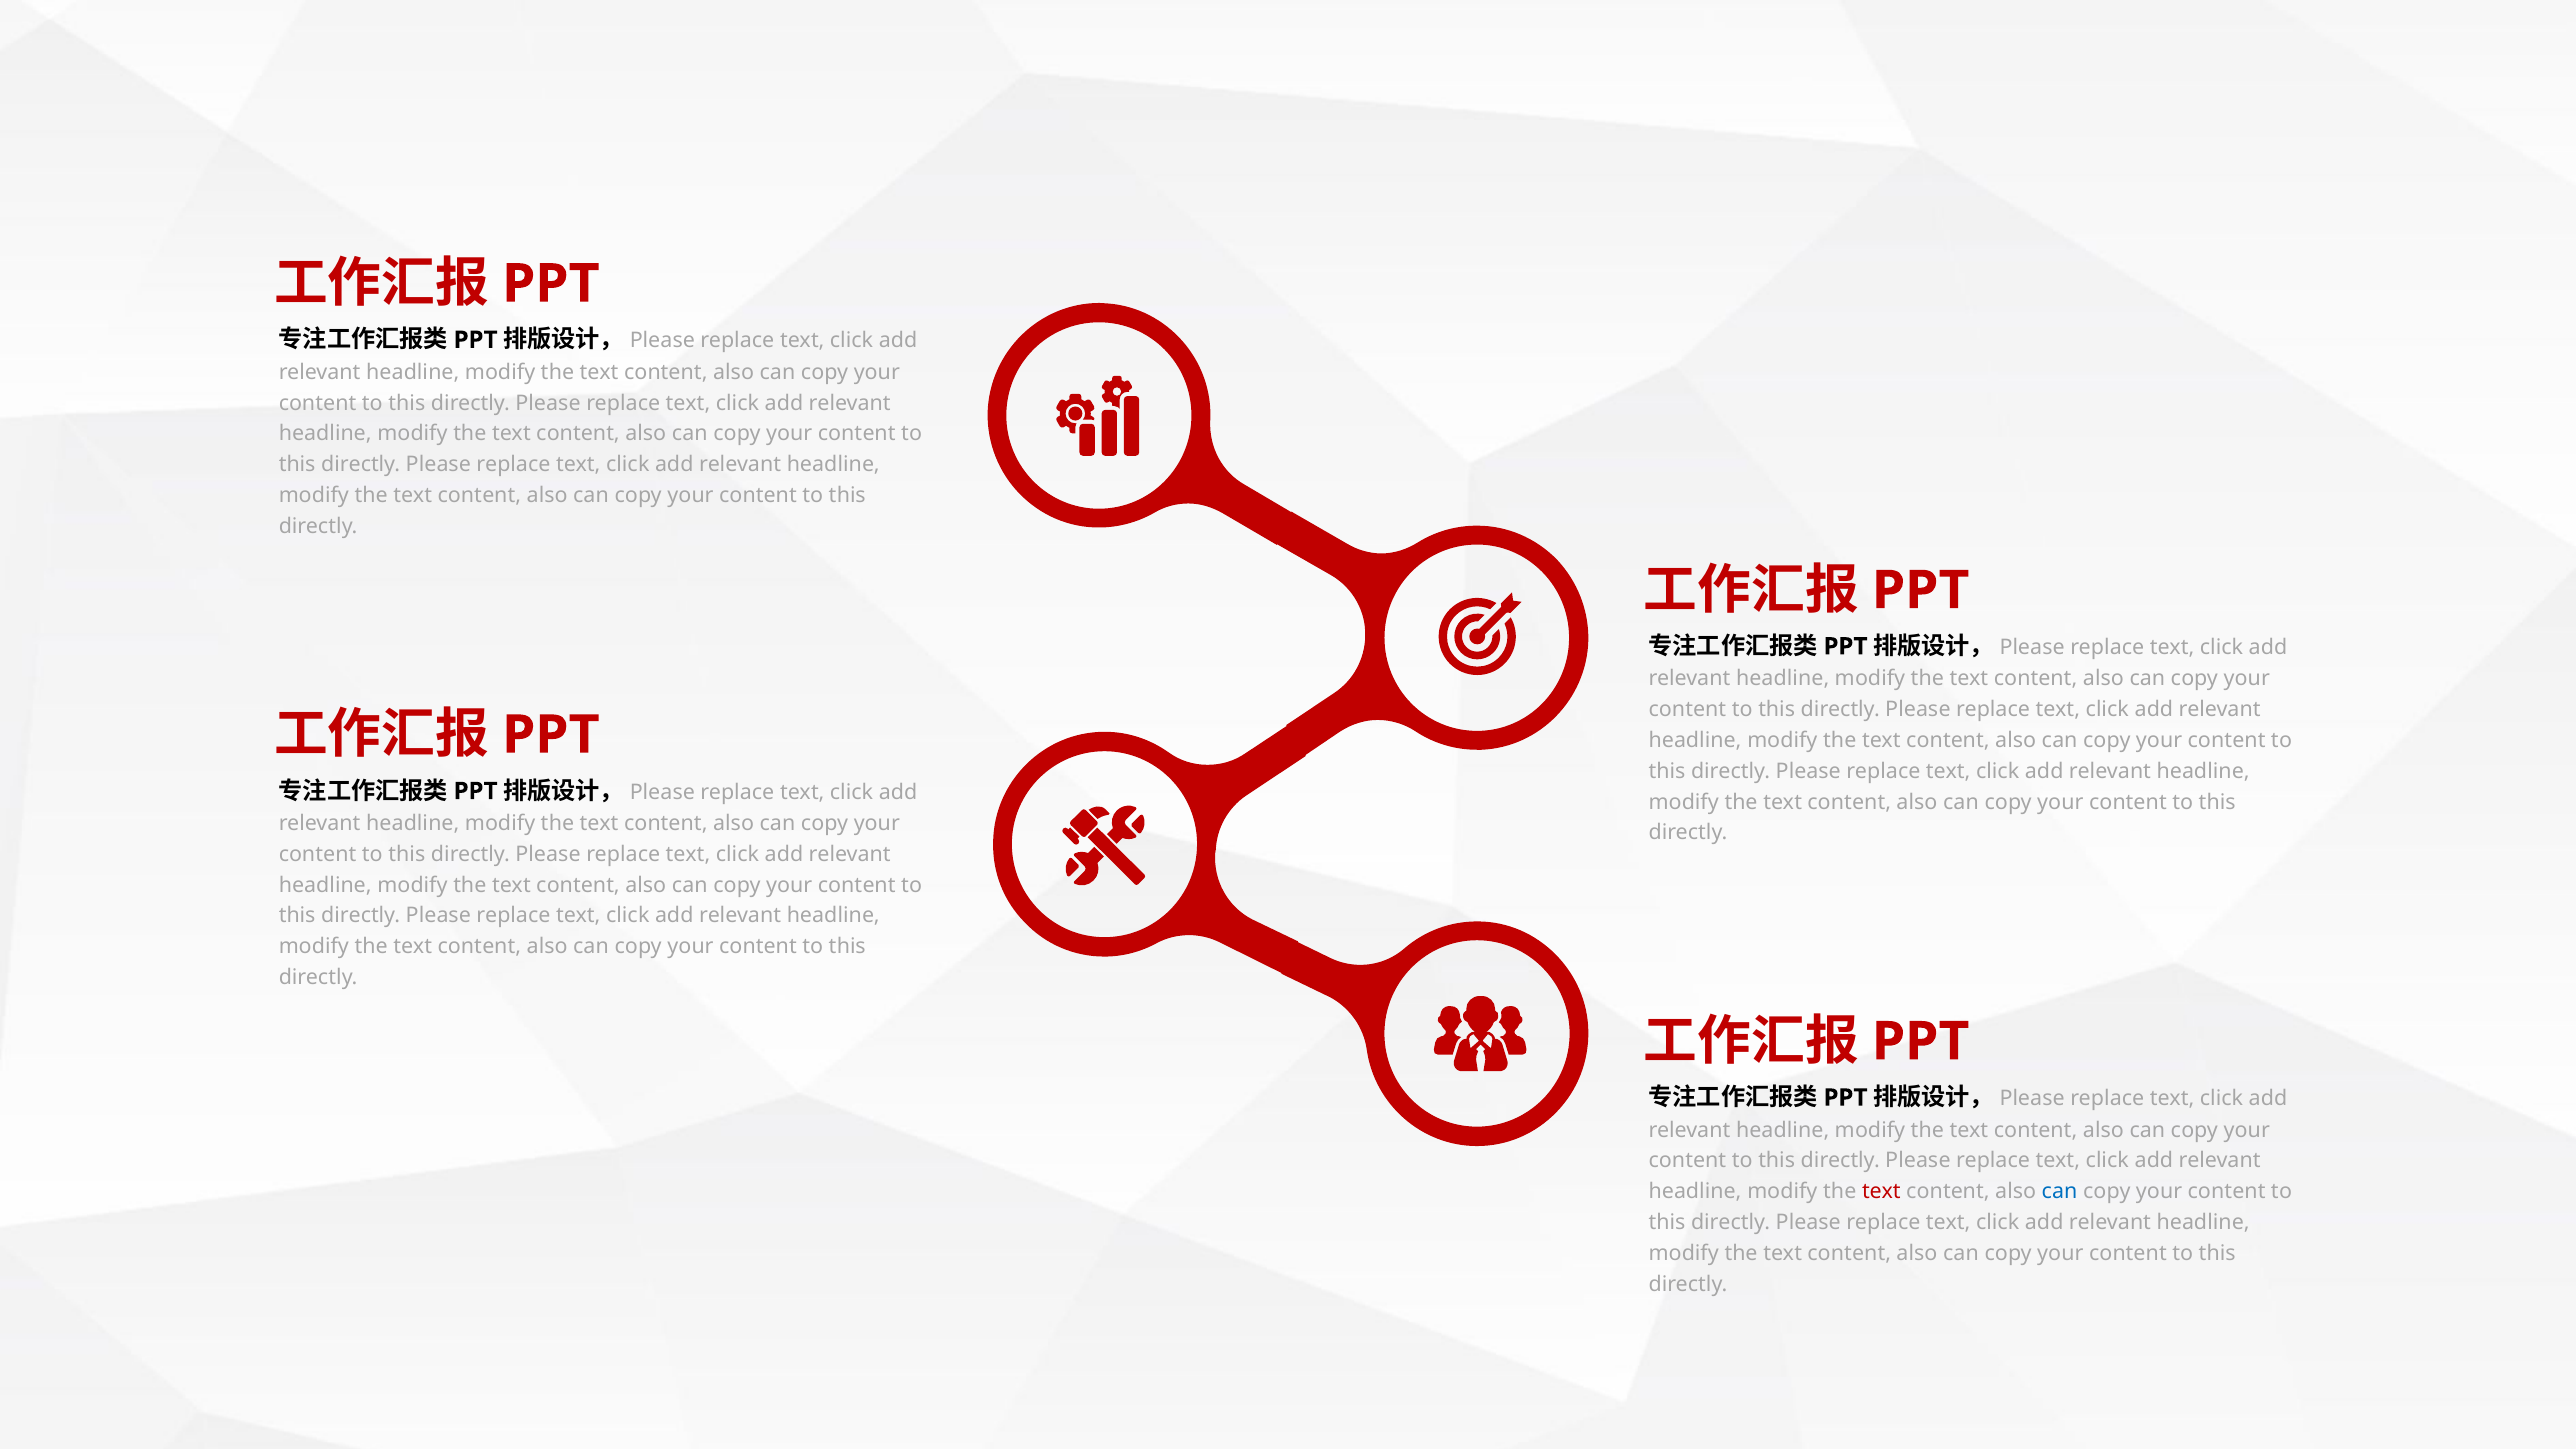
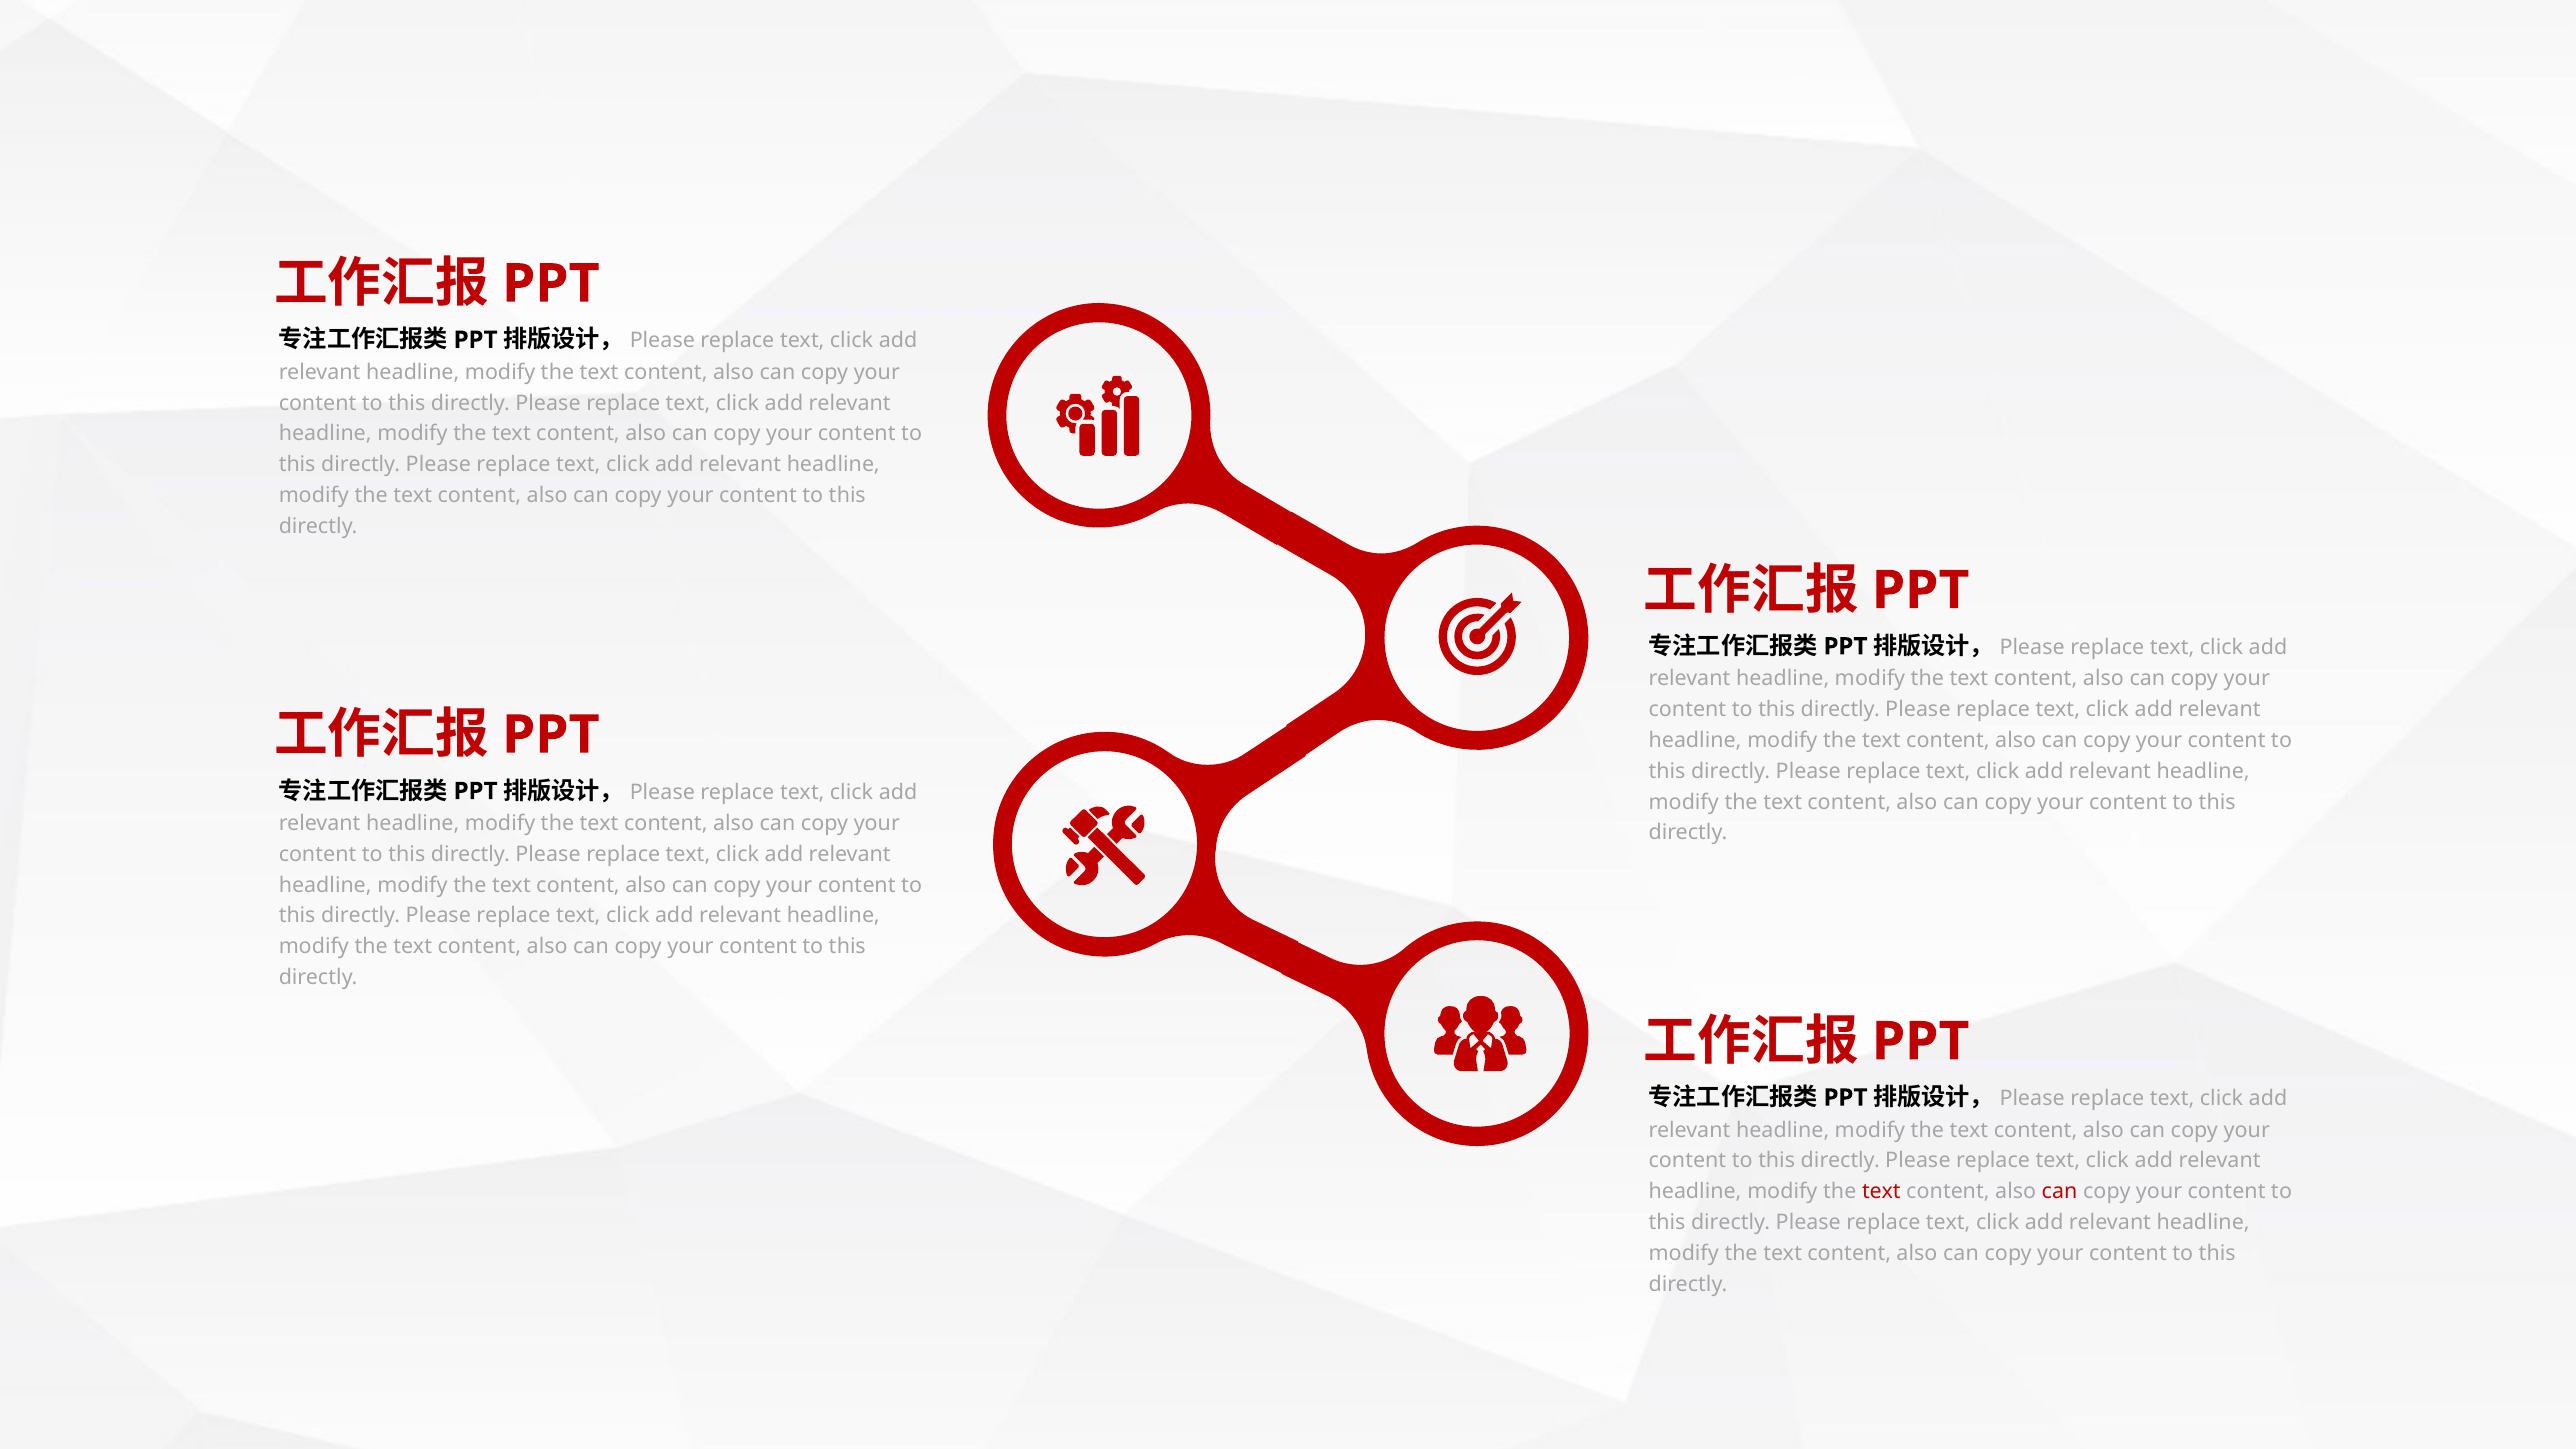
can colour: blue -> red (2060, 1192)
